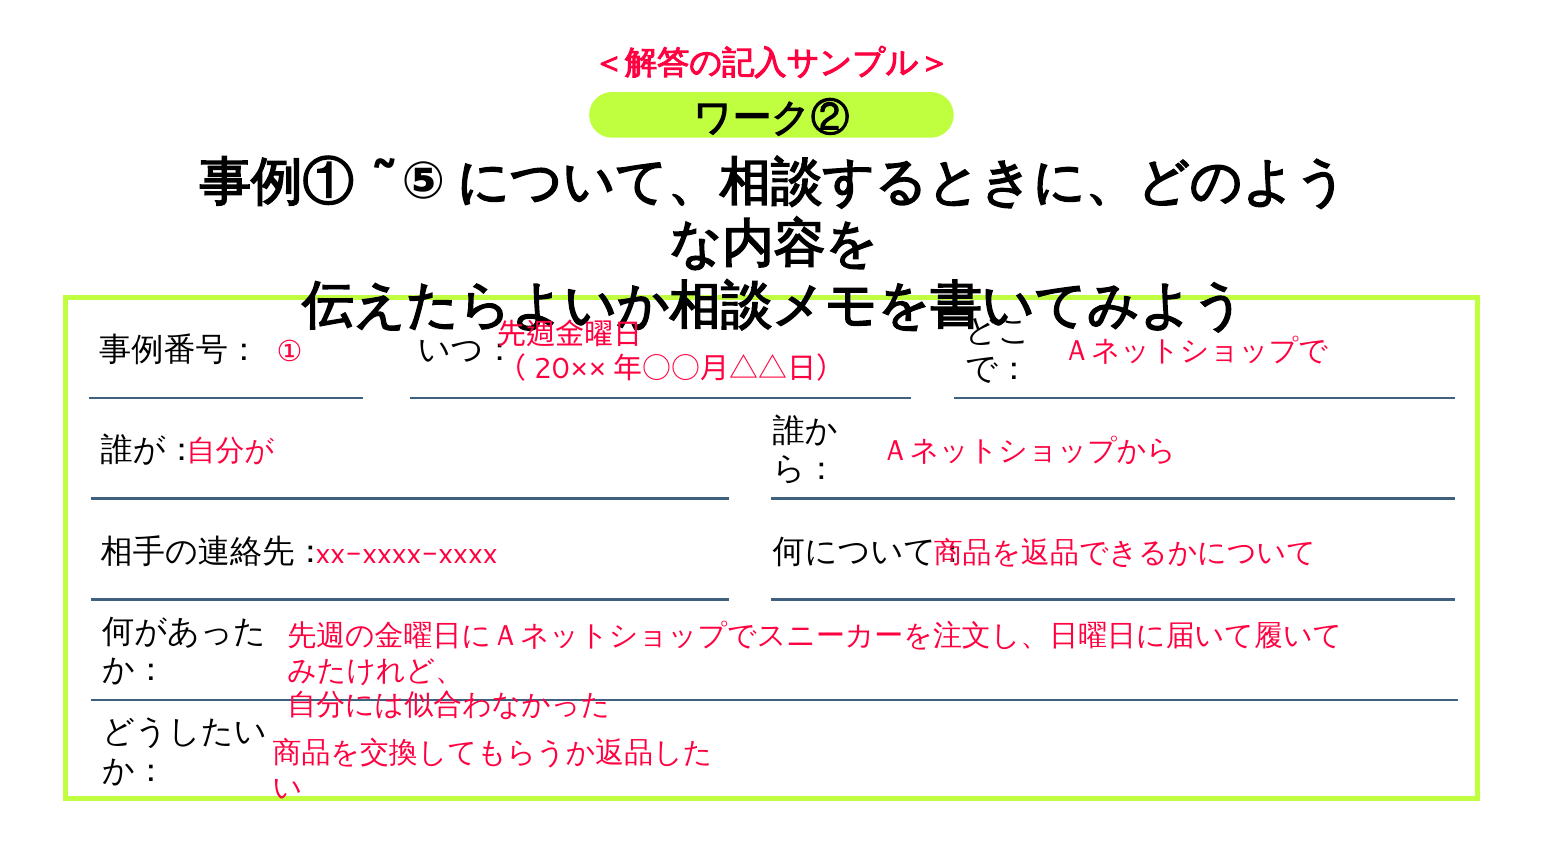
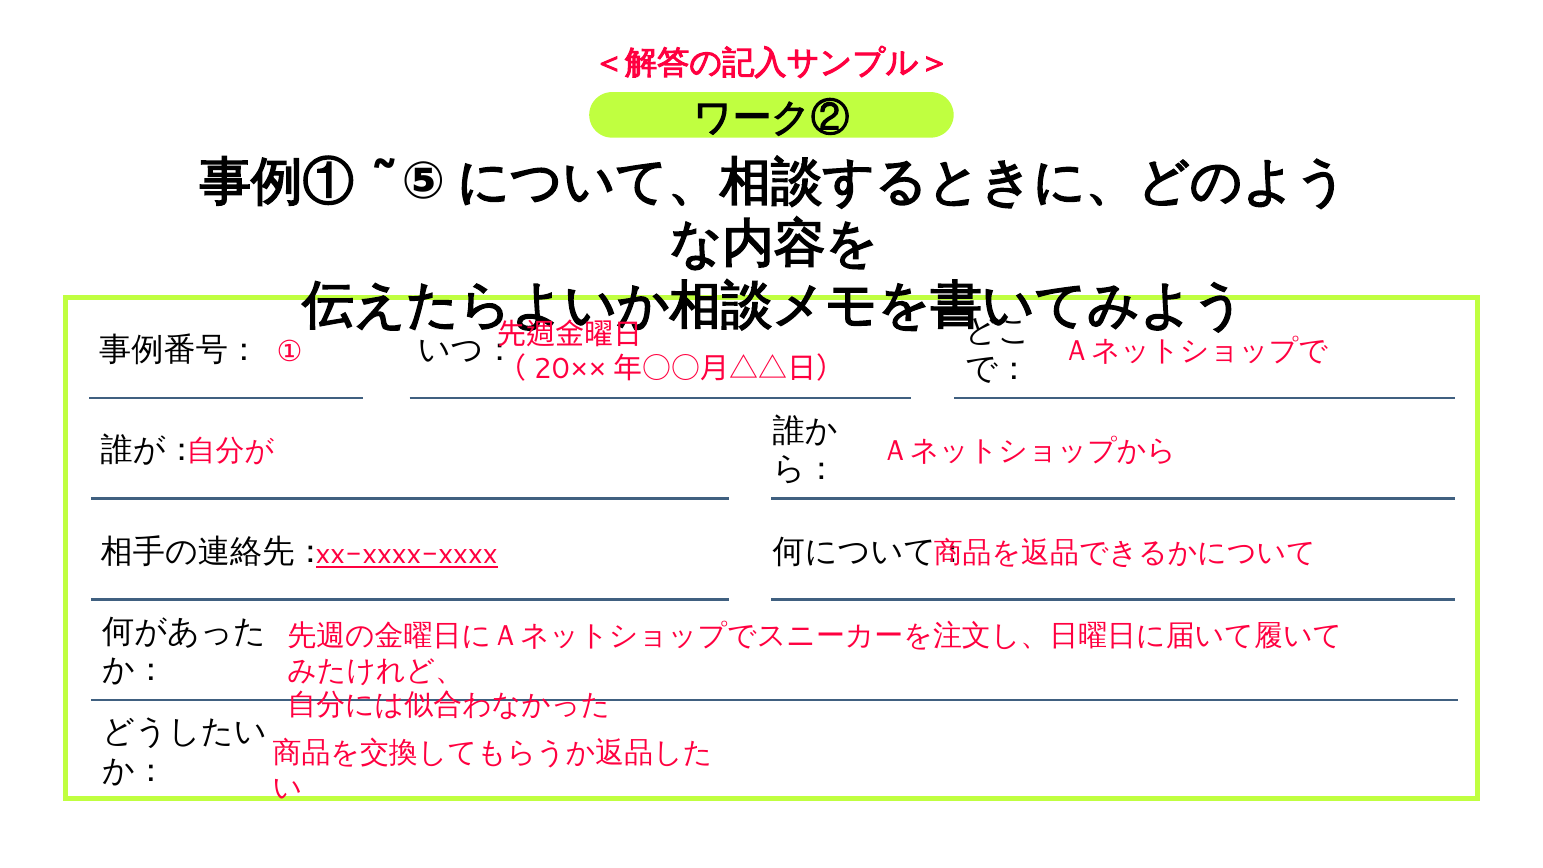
xx-xxxx-xxxx underline: none -> present (407, 554)
